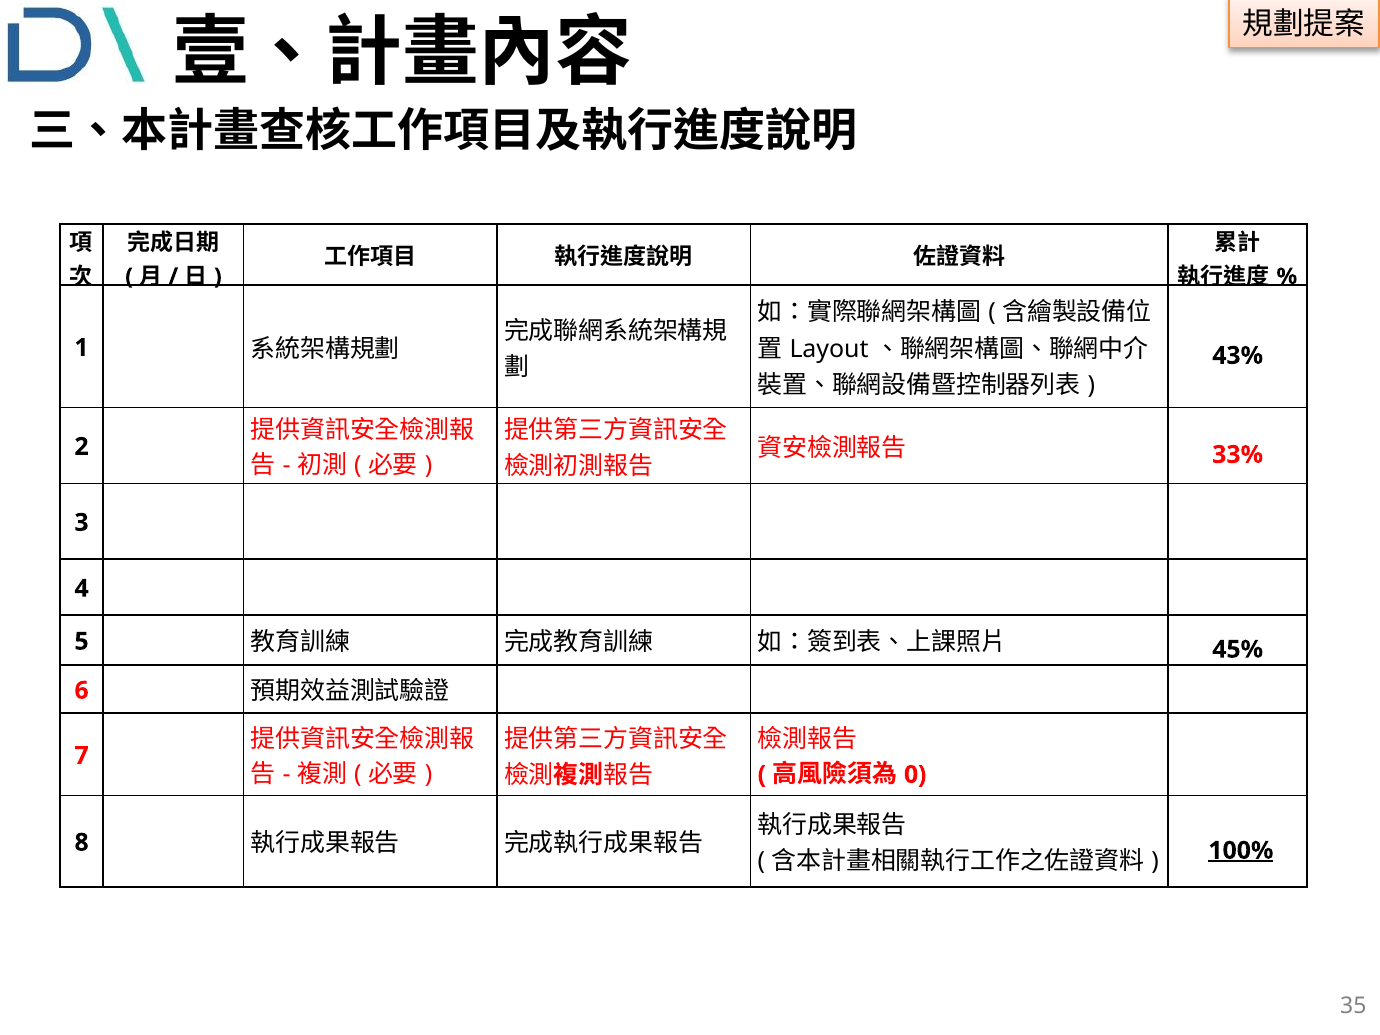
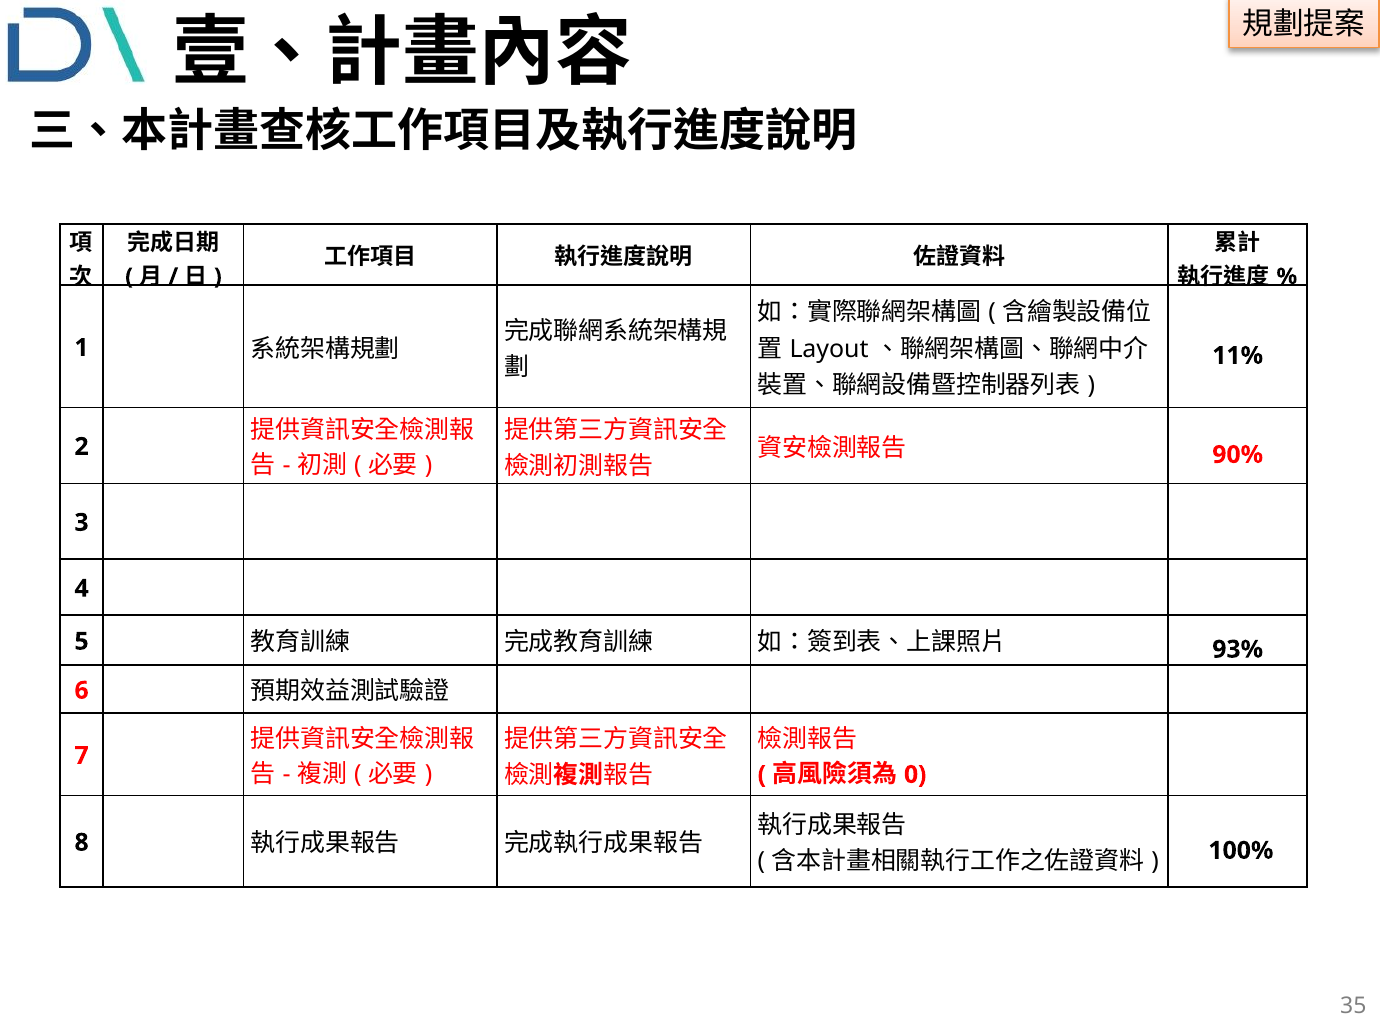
43%: 43% -> 11% (1238, 356)
33%: 33% -> 90% (1238, 455)
45%: 45% -> 93% (1238, 649)
100% underline: present -> none (1241, 851)
